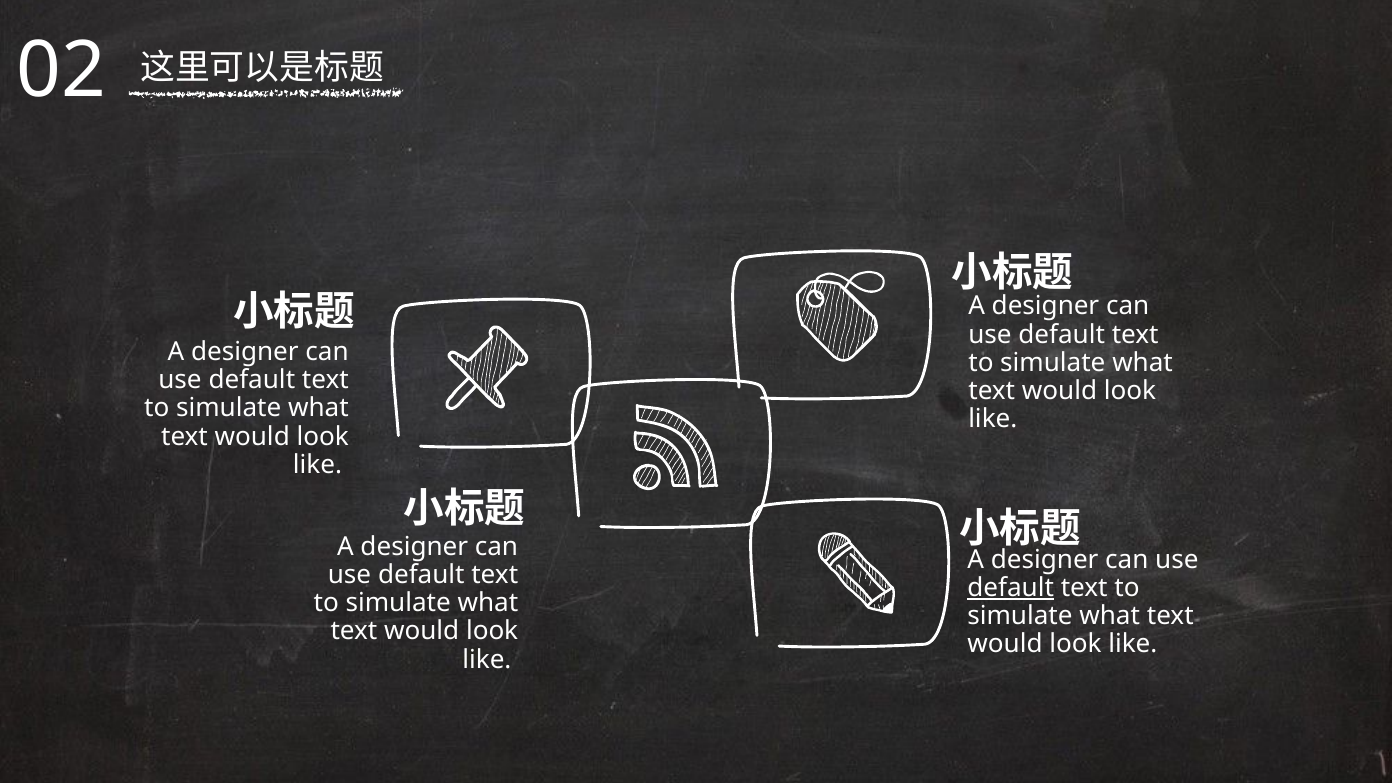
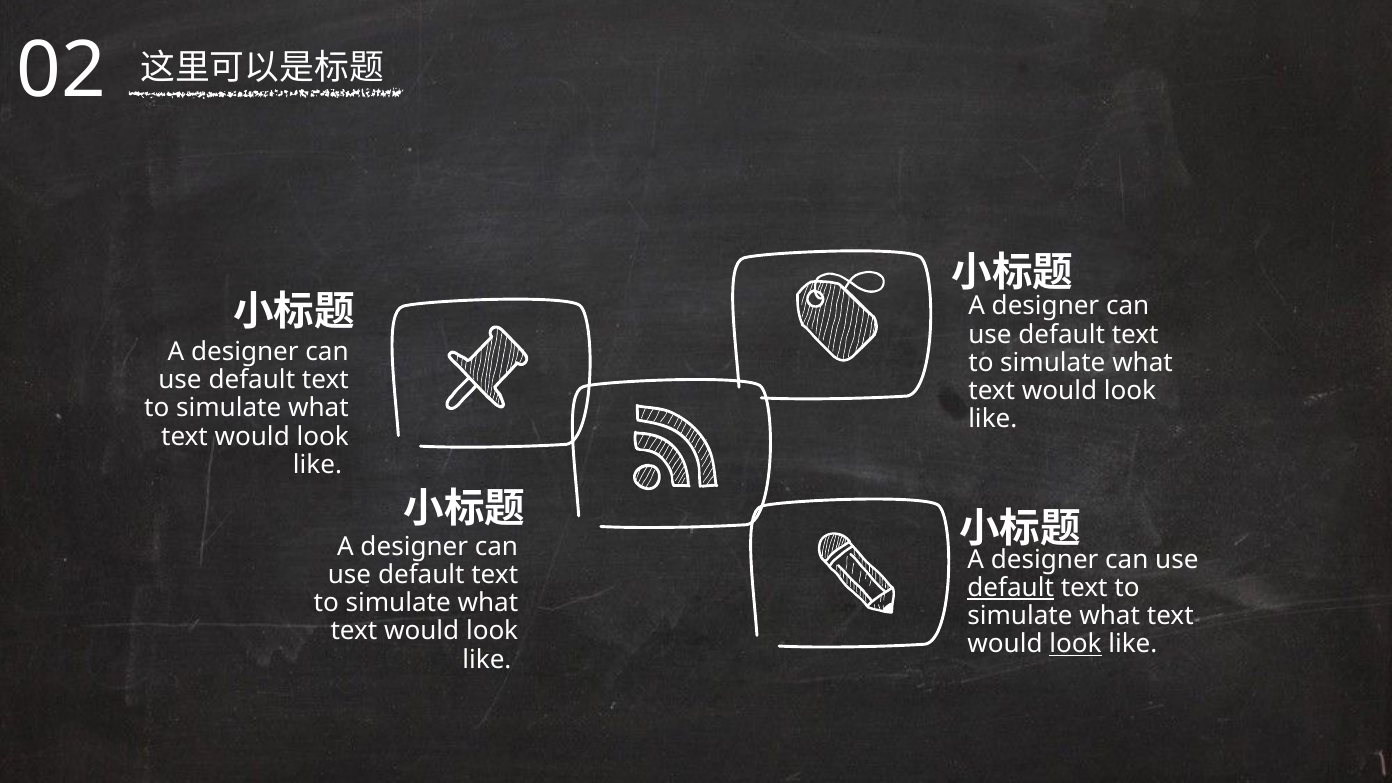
look underline: none -> present (1075, 644)
